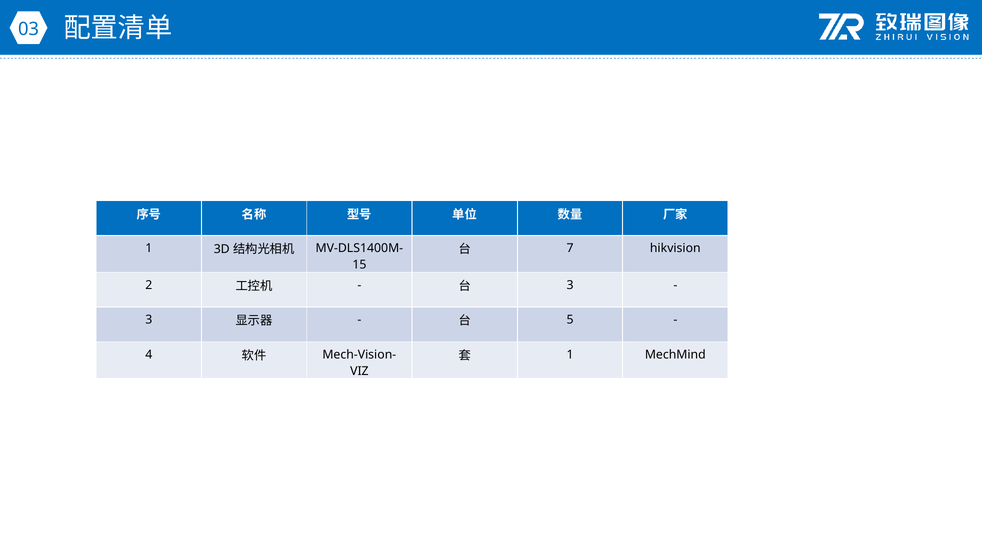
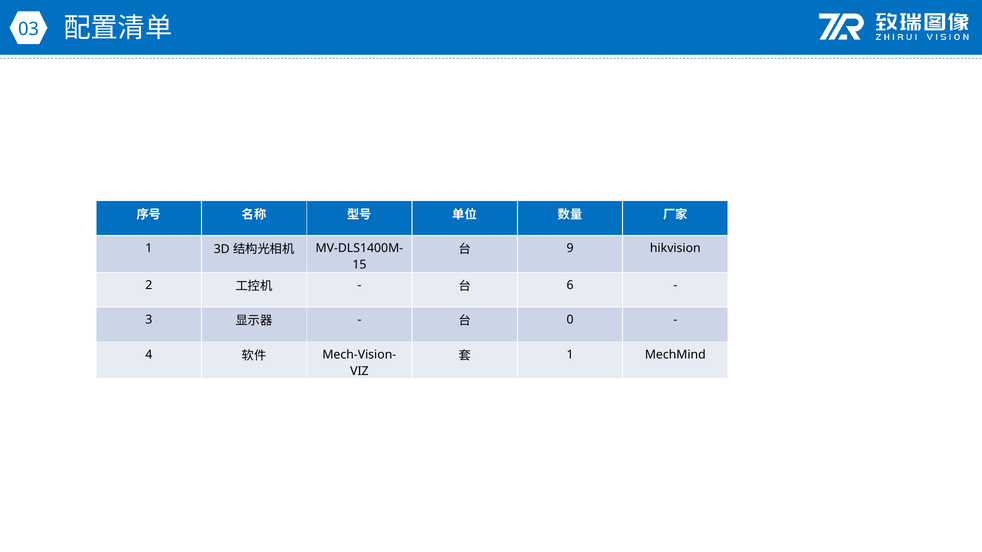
7: 7 -> 9 (570, 248)
3: 3 -> 6 (570, 285)
5: 5 -> 0 (570, 320)
